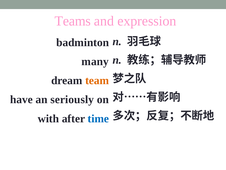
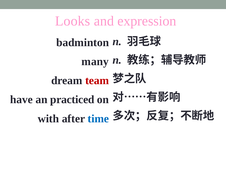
Teams: Teams -> Looks (73, 21)
team colour: orange -> red (97, 80)
seriously: seriously -> practiced (72, 99)
